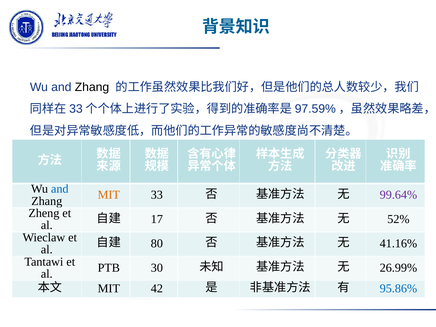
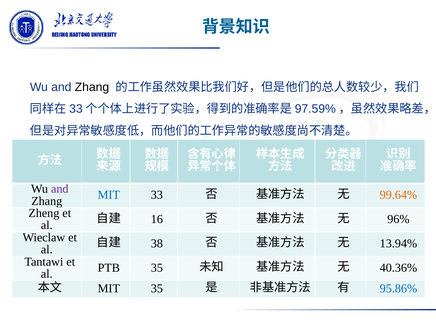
and colour: blue -> purple (60, 189)
MIT colour: orange -> blue (109, 195)
99.64% colour: purple -> orange (398, 195)
17: 17 -> 16 (157, 219)
52%: 52% -> 96% (398, 219)
80: 80 -> 38 (157, 243)
41.16%: 41.16% -> 13.94% (398, 243)
PTB 30: 30 -> 35 (157, 268)
26.99%: 26.99% -> 40.36% (398, 268)
MIT 42: 42 -> 35 (157, 288)
